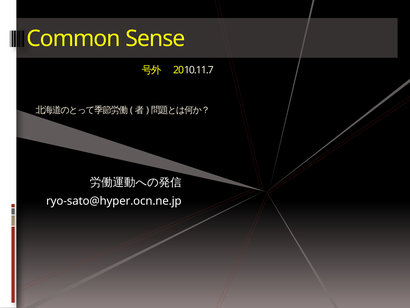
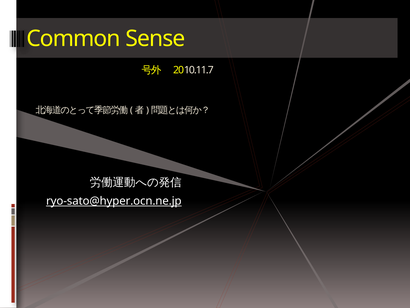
ryo-sato@hyper.ocn.ne.jp underline: none -> present (114, 201)
